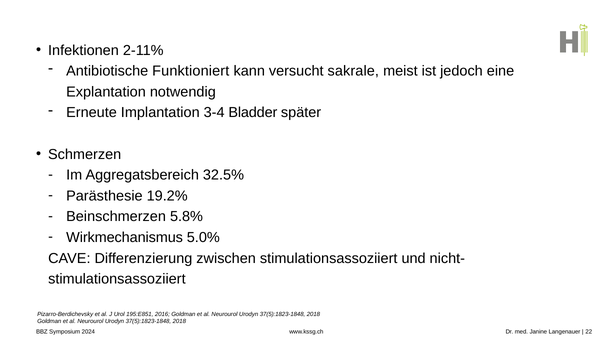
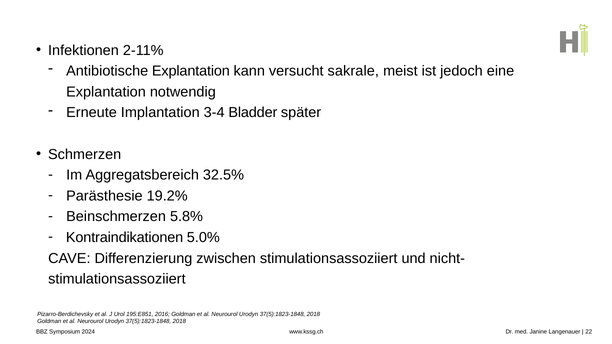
Antibiotische Funktioniert: Funktioniert -> Explantation (191, 71)
Wirkmechanismus: Wirkmechanismus -> Kontraindikationen (125, 238)
